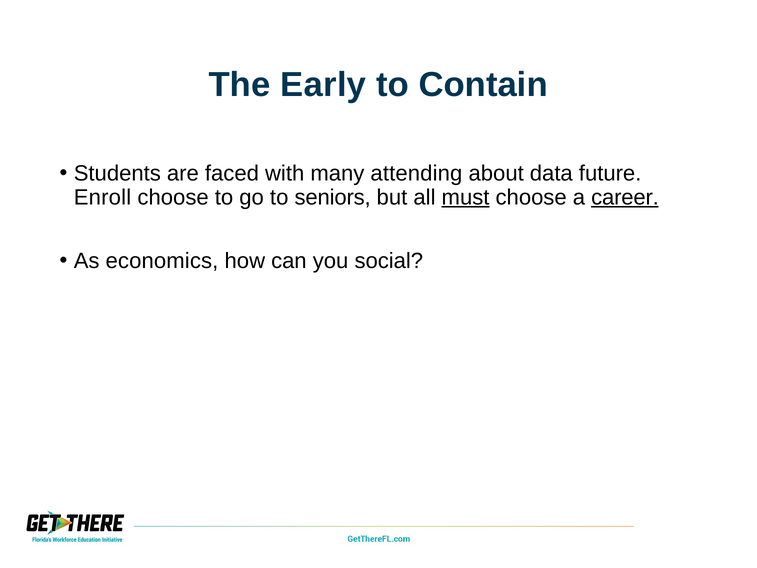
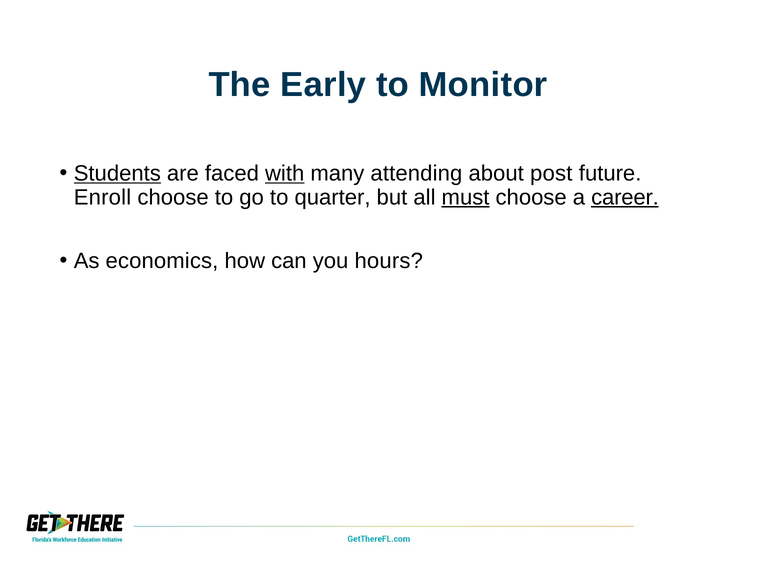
Contain: Contain -> Monitor (483, 85)
Students underline: none -> present (117, 173)
with underline: none -> present (285, 173)
data: data -> post (551, 173)
seniors: seniors -> quarter (333, 197)
social: social -> hours (389, 261)
